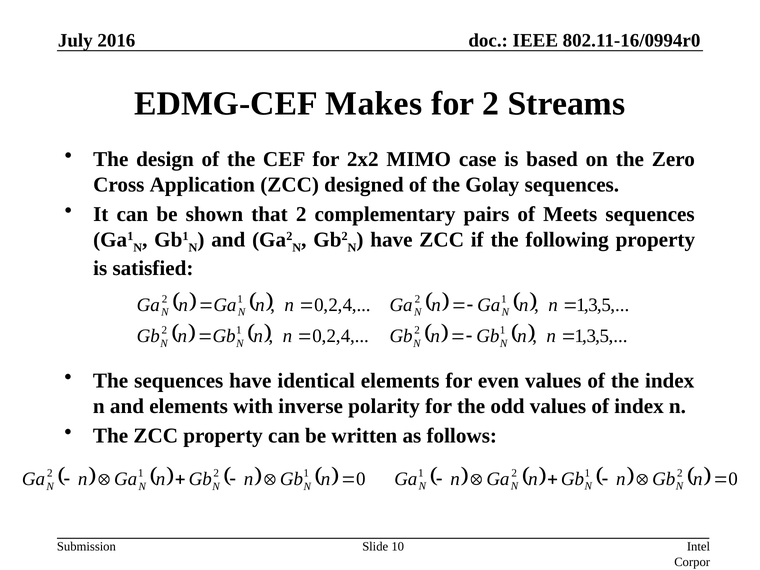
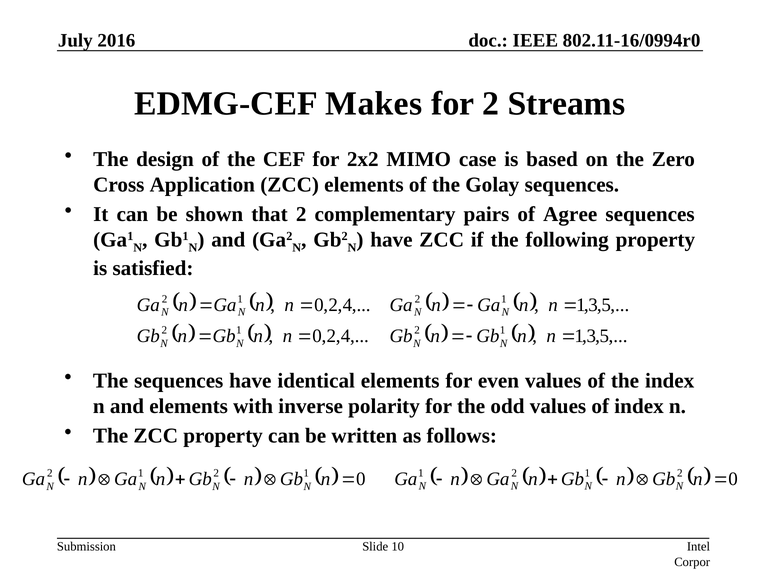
ZCC designed: designed -> elements (364, 185)
Meets: Meets -> Agree (570, 214)
